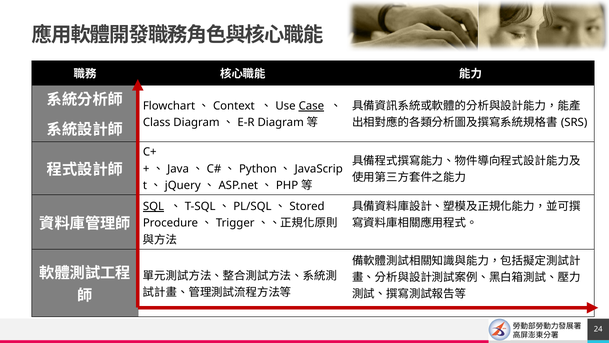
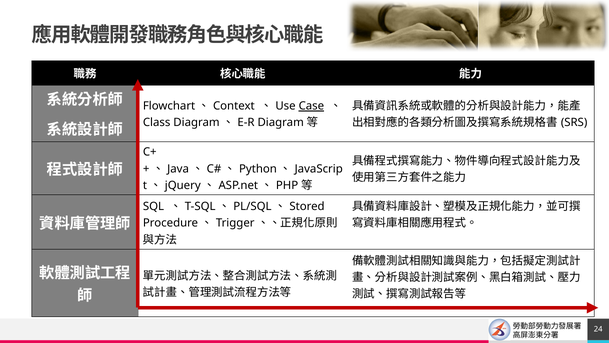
SQL underline: present -> none (154, 206)
